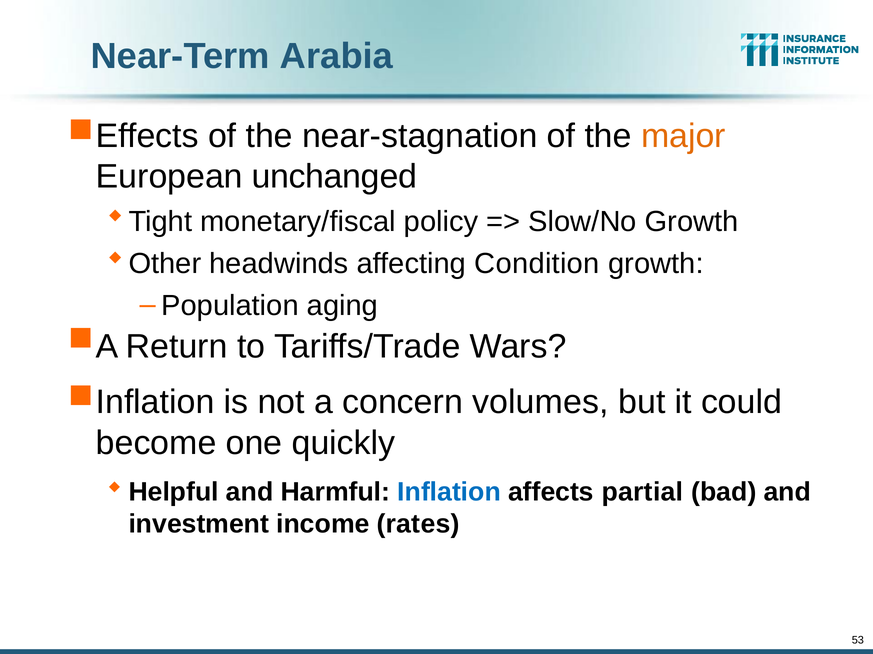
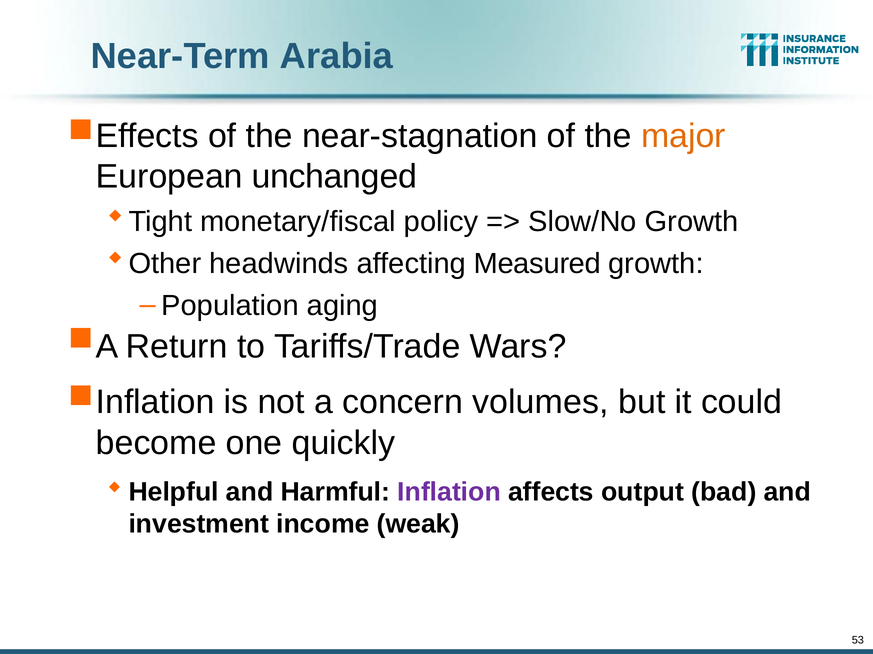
Condition: Condition -> Measured (537, 264)
Inflation colour: blue -> purple (449, 493)
partial: partial -> output (643, 493)
rates: rates -> weak (418, 525)
